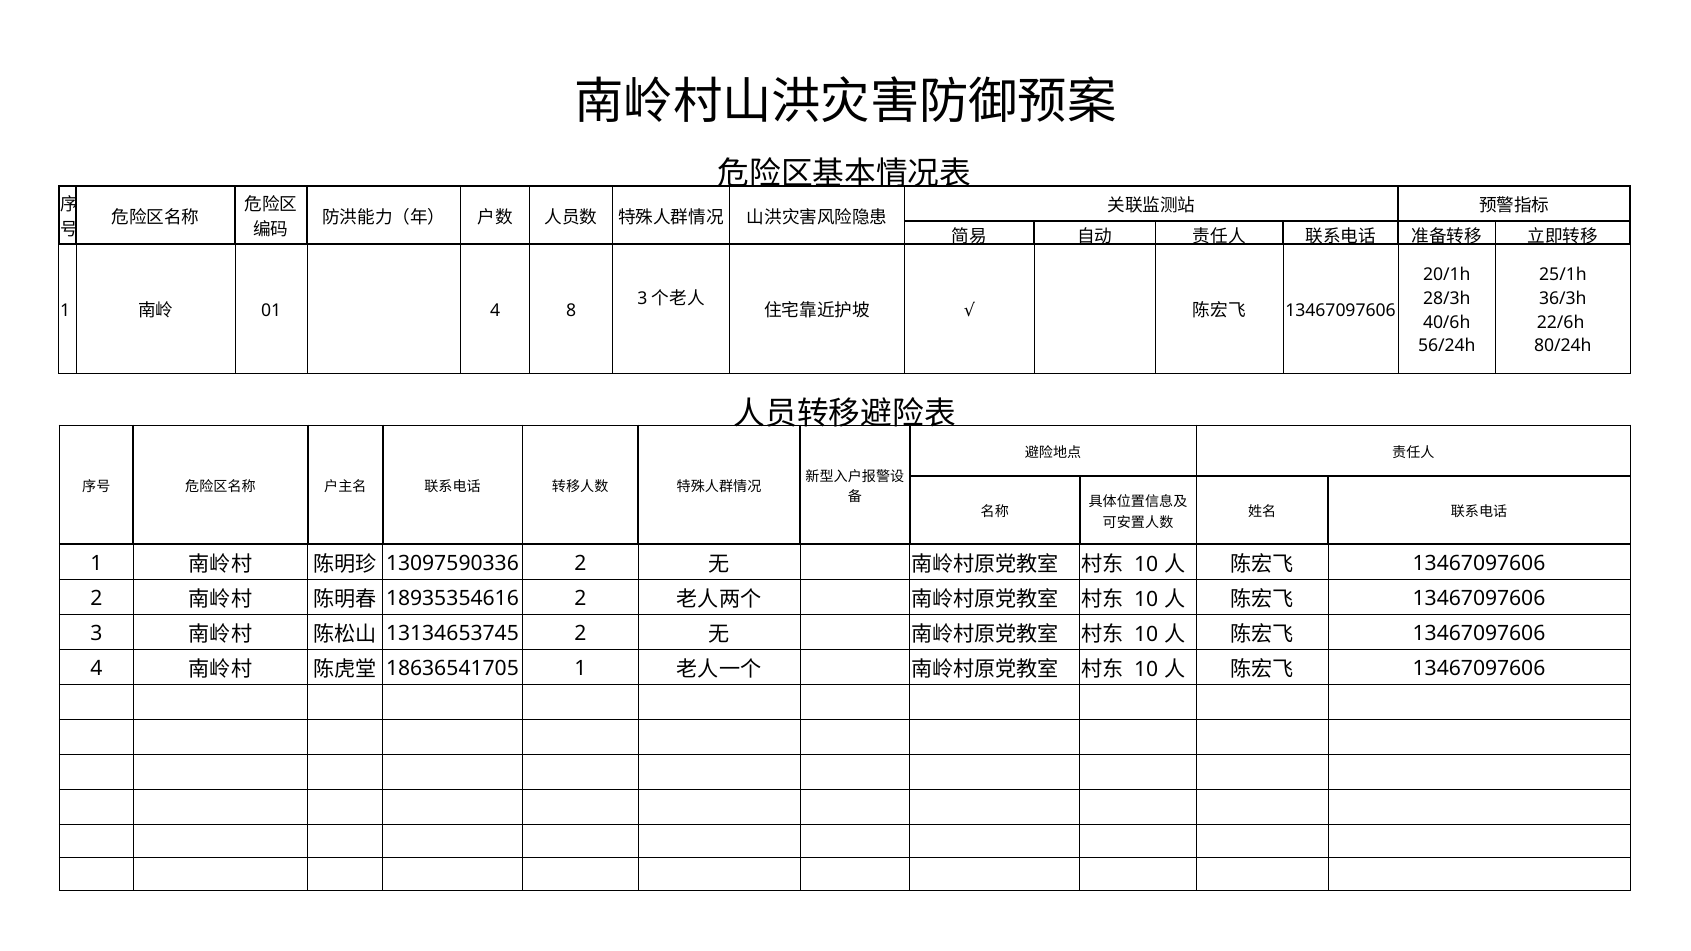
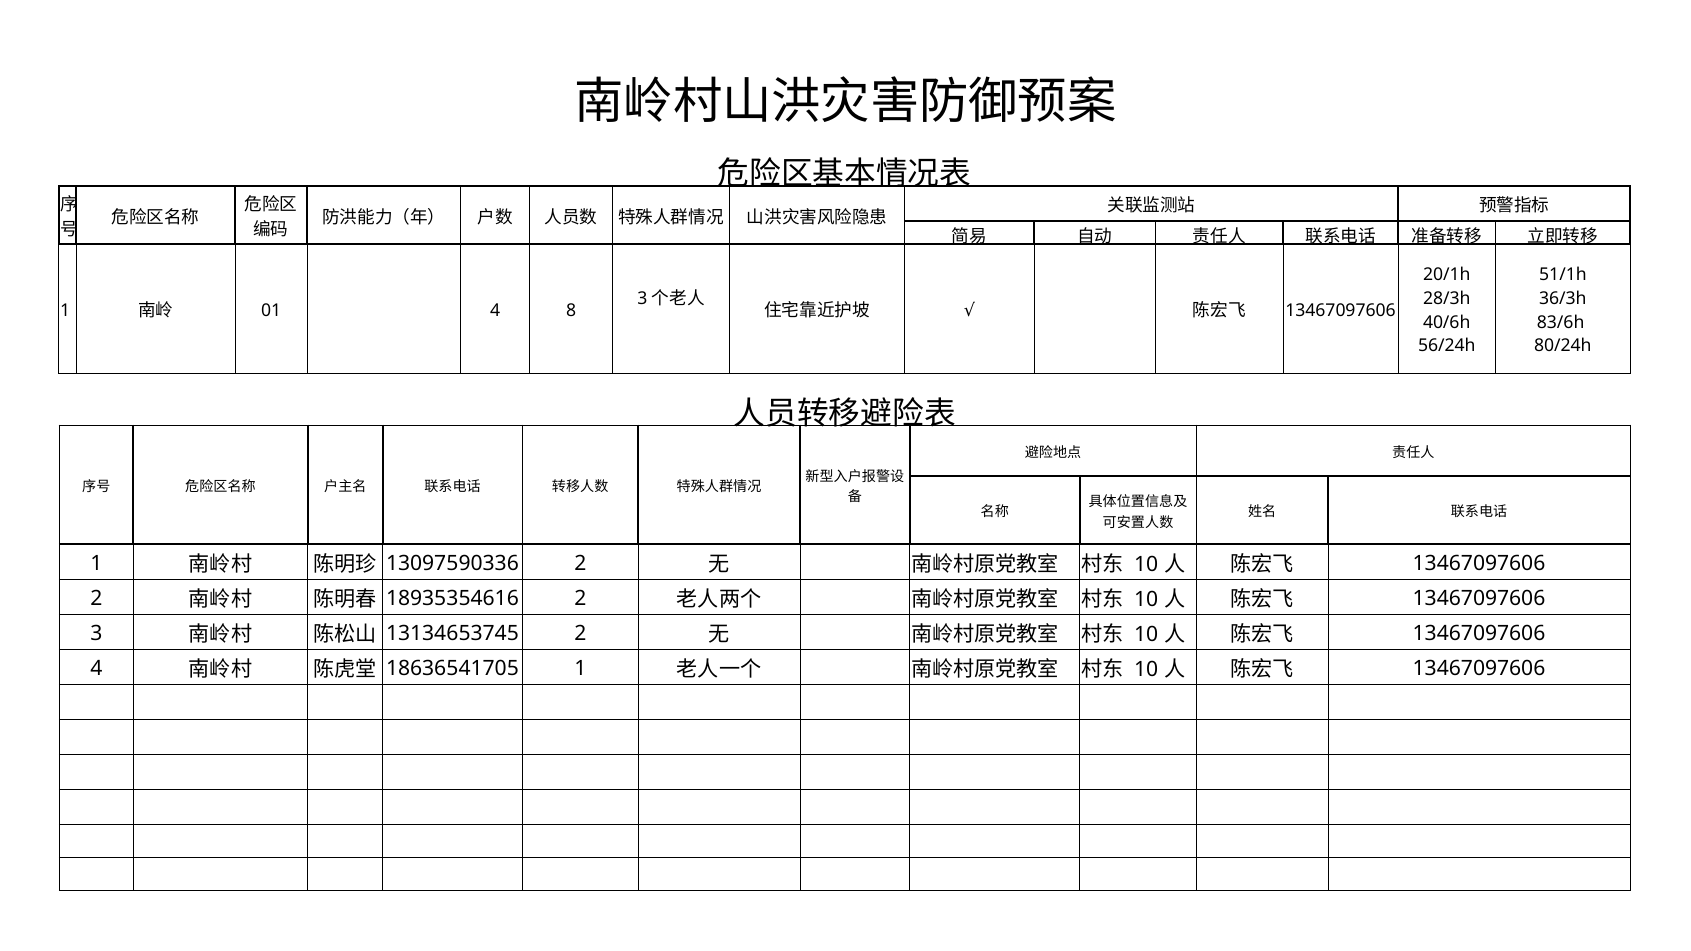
25/1h: 25/1h -> 51/1h (1563, 274)
22/6h: 22/6h -> 83/6h (1561, 322)
